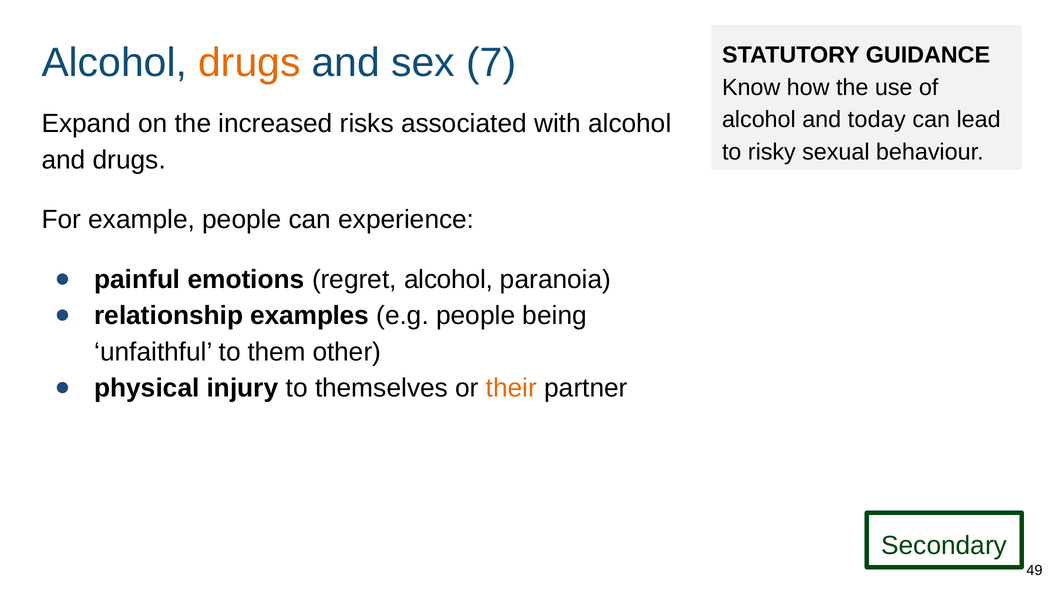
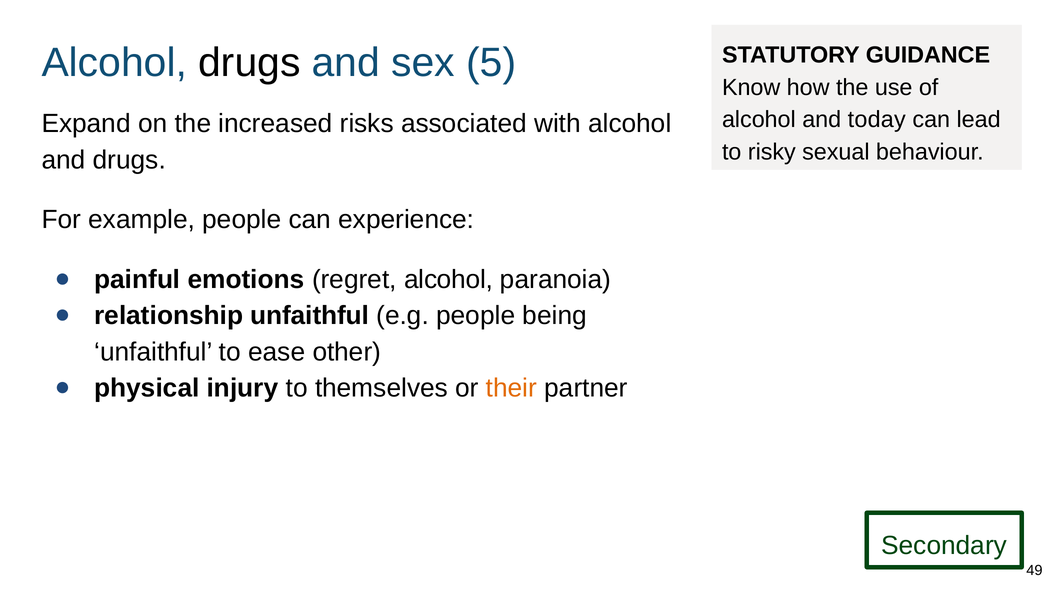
drugs colour: orange -> black (249, 63)
7: 7 -> 5 (491, 63)
relationship examples: examples -> unfaithful (310, 316)
them: them -> ease (277, 352)
